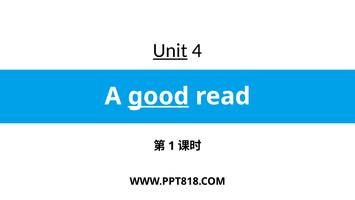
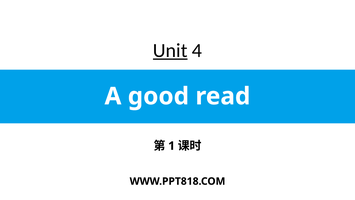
good underline: present -> none (158, 96)
